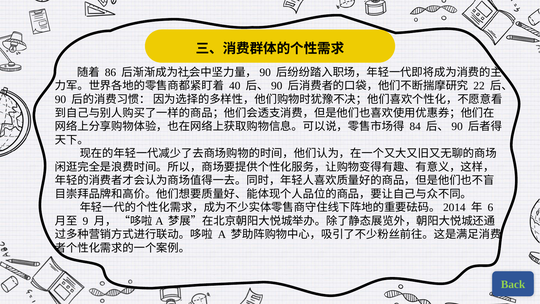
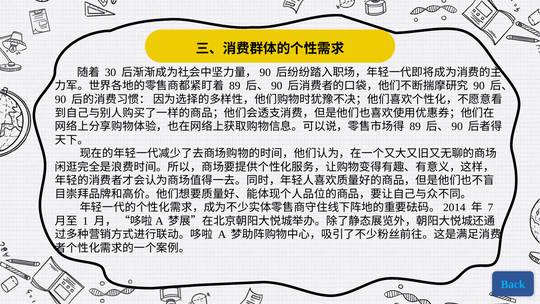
86: 86 -> 30 (110, 72)
40: 40 -> 89 (235, 86)
22: 22 -> 90 (479, 86)
84: 84 -> 89 (415, 126)
6: 6 -> 7 (490, 207)
9: 9 -> 1 (85, 221)
Back colour: light green -> light blue (513, 284)
